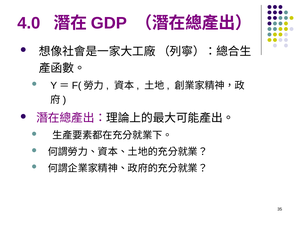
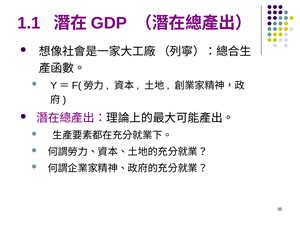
4.0: 4.0 -> 1.1 (29, 23)
